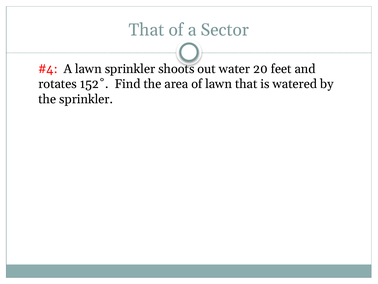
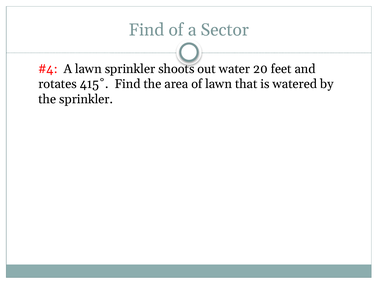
That: That -> Find (147, 30)
152˚: 152˚ -> 415˚ (94, 84)
